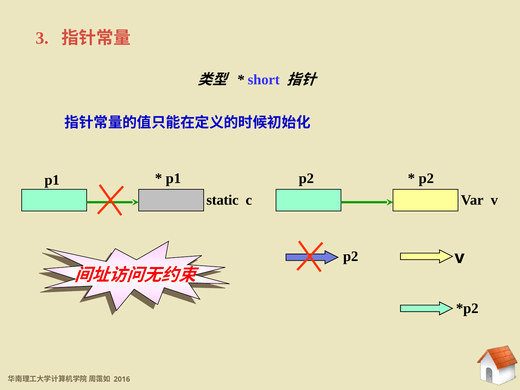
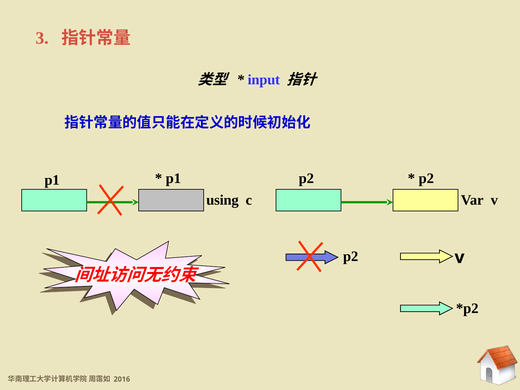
short: short -> input (264, 80)
static: static -> using (222, 200)
